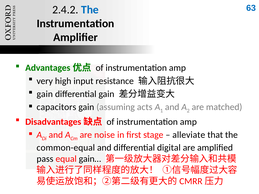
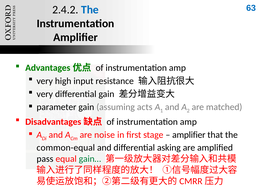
gain: gain -> very (45, 94)
capacitors: capacitors -> parameter (56, 107)
alleviate: alleviate -> amplifier (189, 135)
digital: digital -> asking (169, 148)
gain… colour: black -> green (90, 159)
